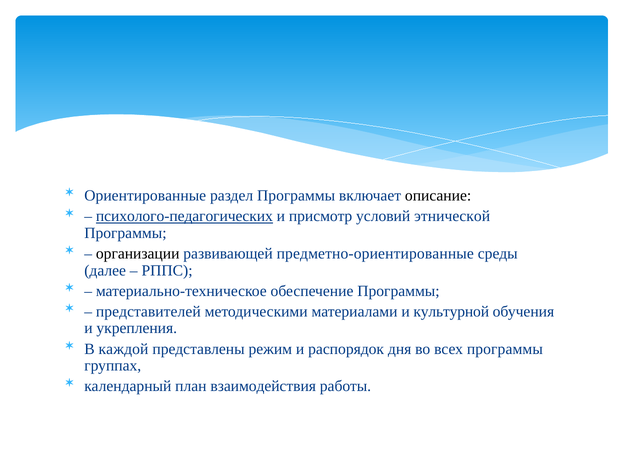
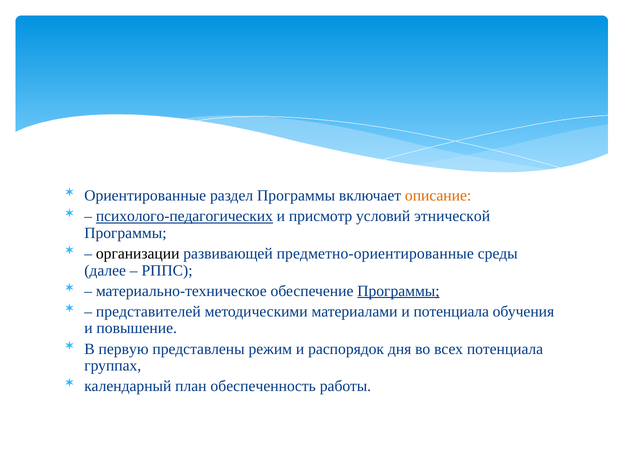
описание colour: black -> orange (438, 196)
Программы underline: none -> present (398, 291)
и культурной: культурной -> потенциала (451, 312)
укрепления: укрепления -> повышение (137, 329)
каждой: каждой -> первую (124, 349)
всех программы: программы -> потенциала (505, 349)
взаимодействия: взаимодействия -> обеспеченность (263, 386)
